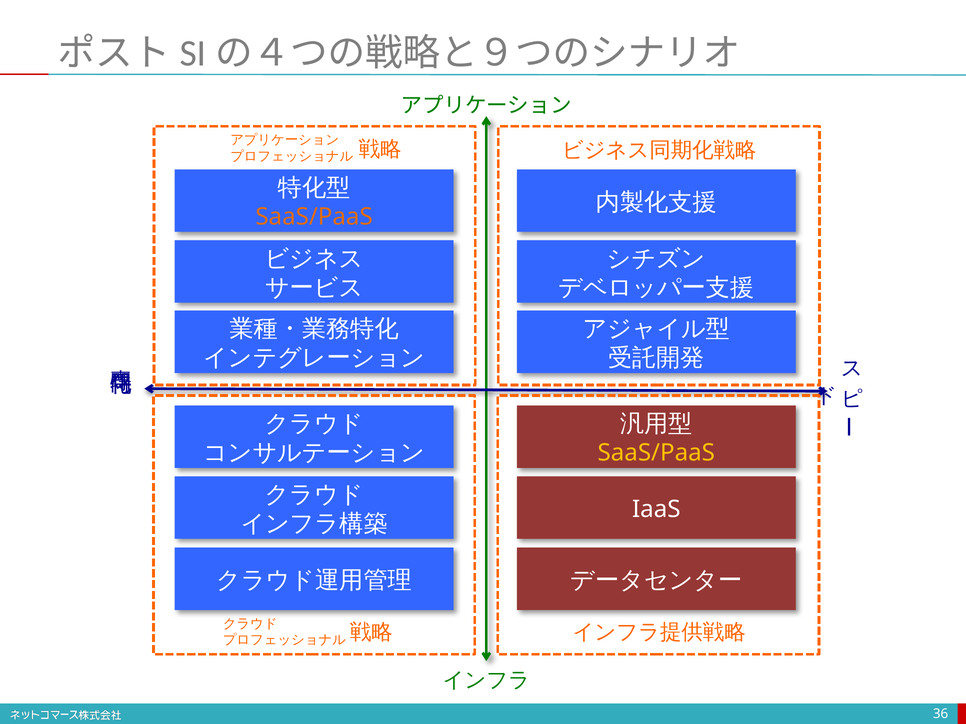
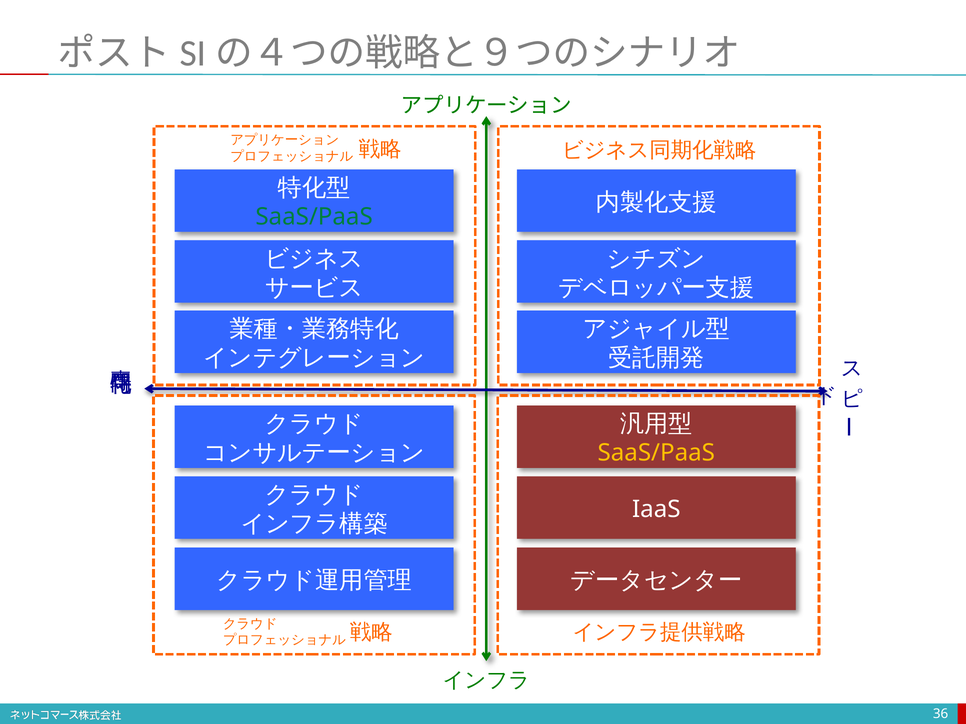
SaaS/PaaS colour: orange -> green (314, 217)
